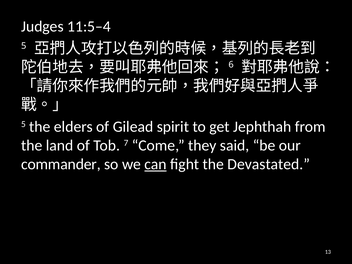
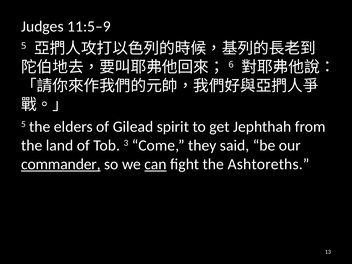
11:5–4: 11:5–4 -> 11:5–9 (89, 27)
7: 7 -> 3 (126, 143)
commander underline: none -> present (61, 164)
Devastated: Devastated -> Ashtoreths (269, 164)
